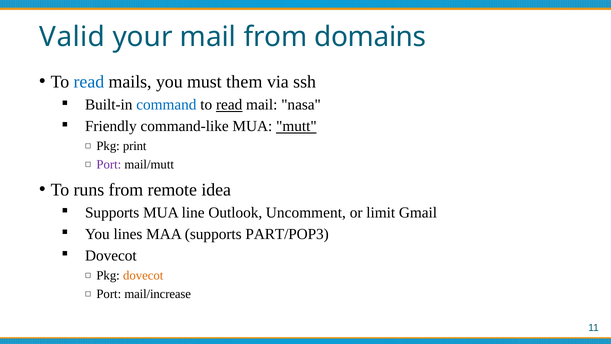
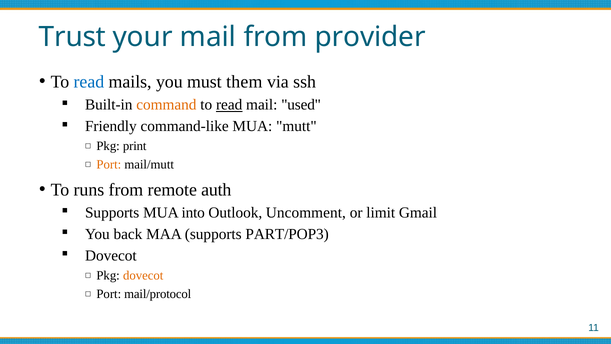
Valid: Valid -> Trust (72, 37)
domains: domains -> provider (370, 37)
command colour: blue -> orange (166, 105)
nasa: nasa -> used (301, 105)
mutt underline: present -> none (296, 126)
Port colour: purple -> orange (109, 165)
idea: idea -> auth (216, 190)
line: line -> into (193, 212)
lines: lines -> back (128, 234)
mail/increase: mail/increase -> mail/protocol (158, 294)
